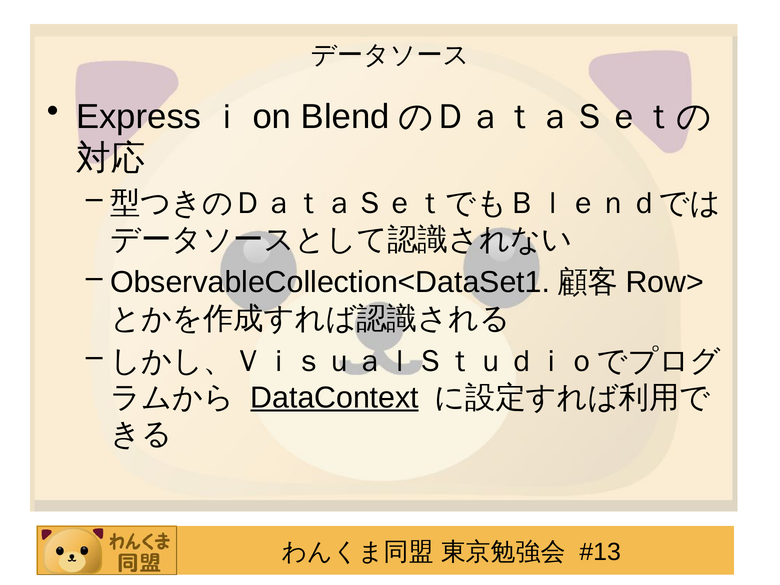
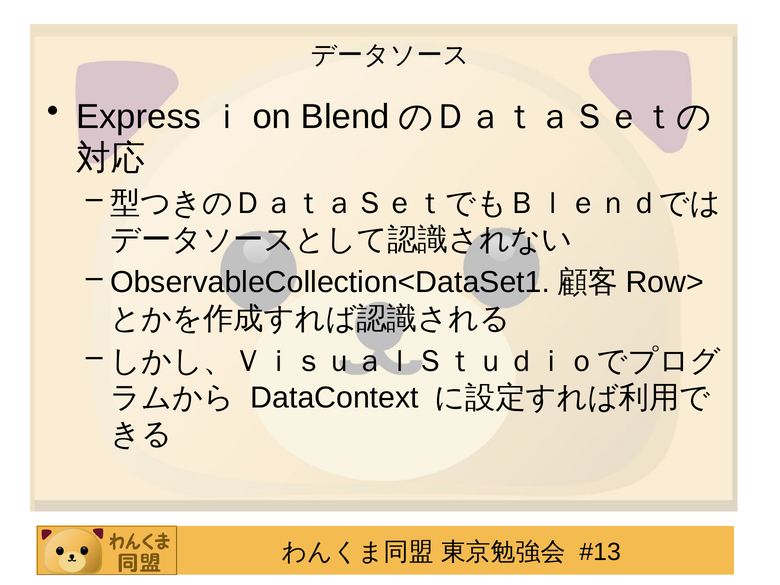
DataContext underline: present -> none (335, 398)
